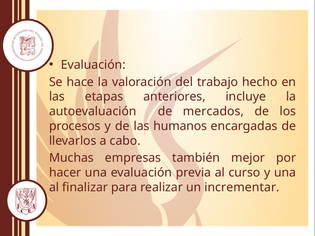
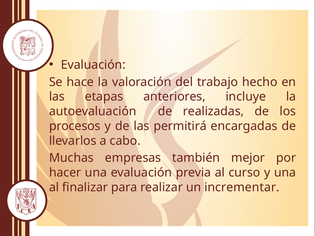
mercados: mercados -> realizadas (213, 111)
humanos: humanos -> permitirá (180, 126)
